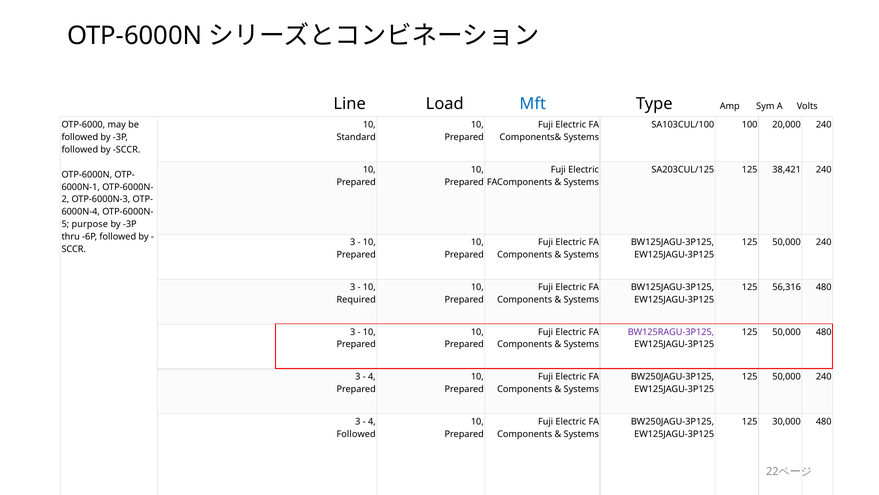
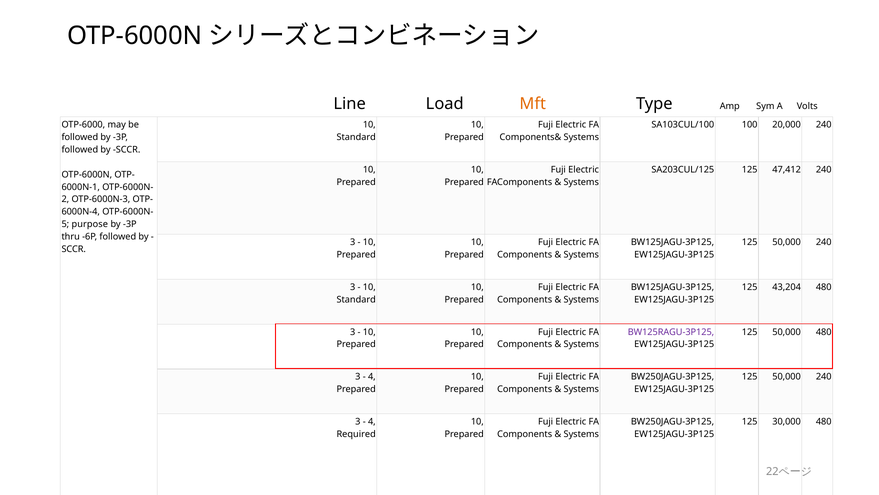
Mft colour: blue -> orange (533, 104)
38,421: 38,421 -> 47,412 (787, 169)
56,316: 56,316 -> 43,204 (787, 287)
Required: Required -> Standard (356, 299)
Followed: Followed -> Required (356, 434)
